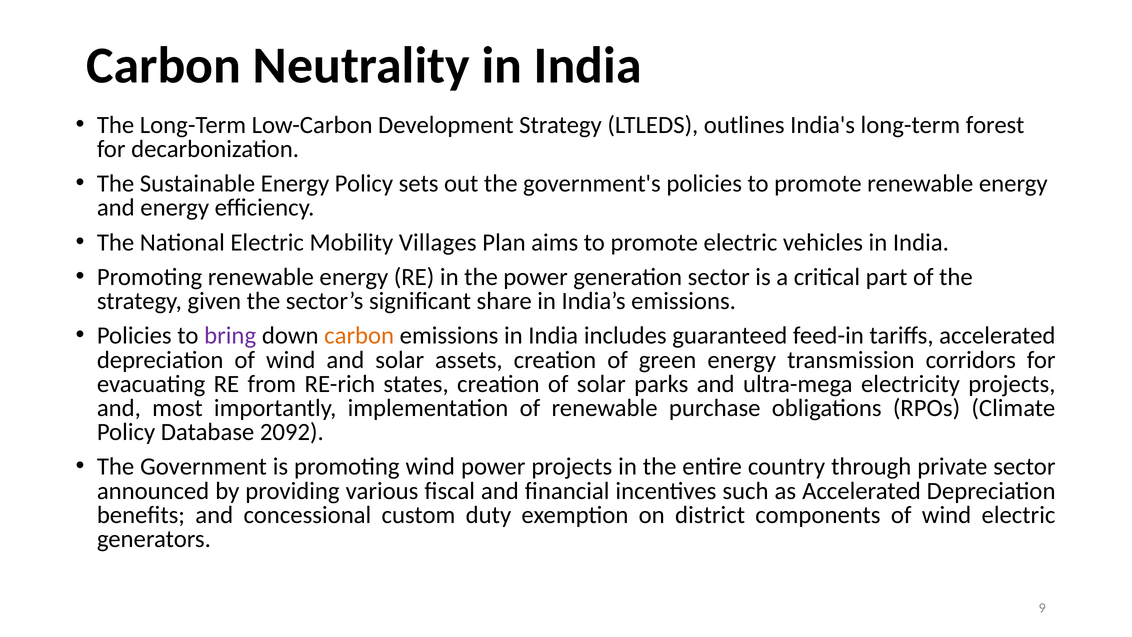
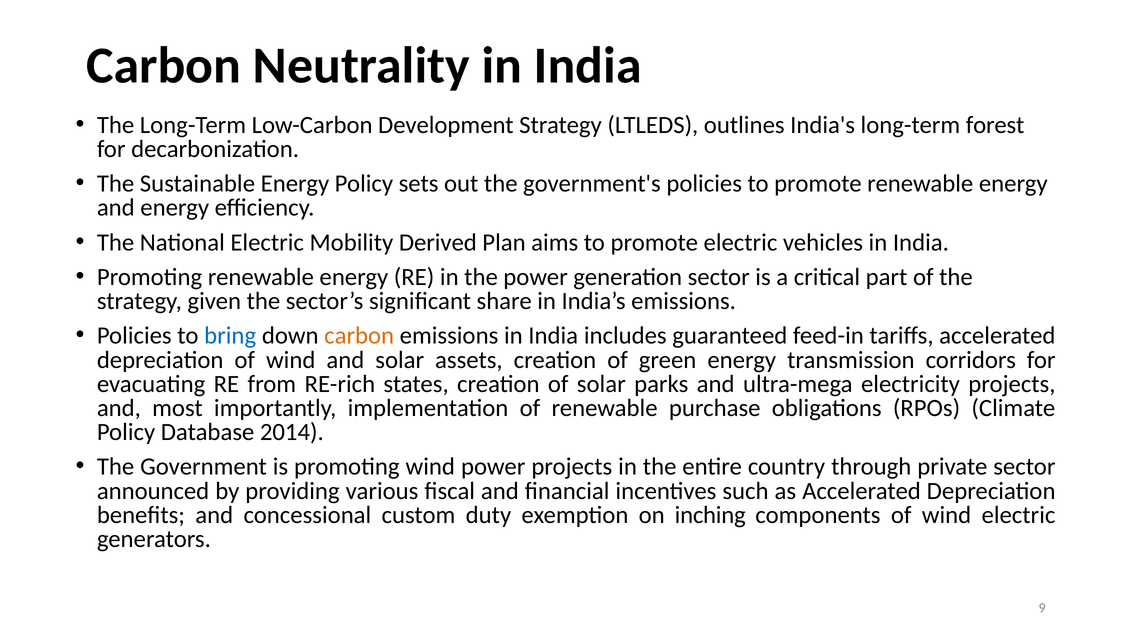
Villages: Villages -> Derived (438, 242)
bring colour: purple -> blue (230, 336)
2092: 2092 -> 2014 (292, 432)
district: district -> inching (710, 515)
